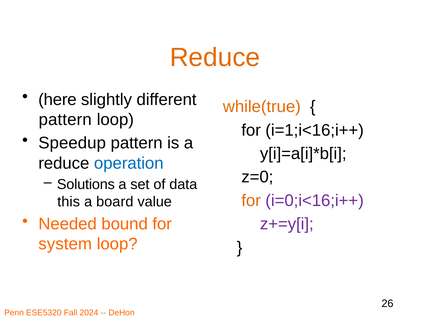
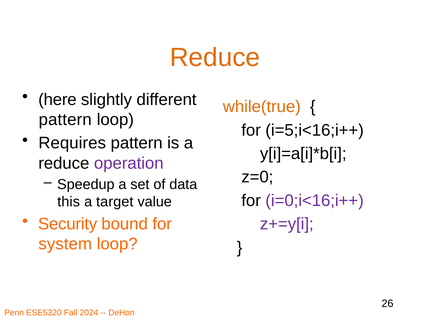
i=1;i<16;i++: i=1;i<16;i++ -> i=5;i<16;i++ (315, 130)
Speedup: Speedup -> Requires (72, 143)
operation colour: blue -> purple (129, 163)
Solutions: Solutions -> Speedup (86, 184)
for colour: orange -> black (251, 200)
board: board -> target (115, 201)
Needed: Needed -> Security (68, 224)
